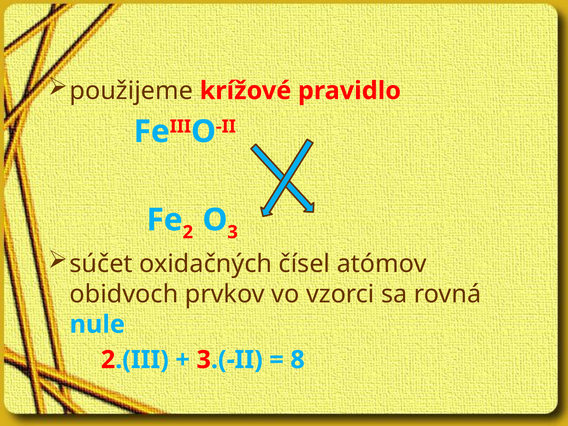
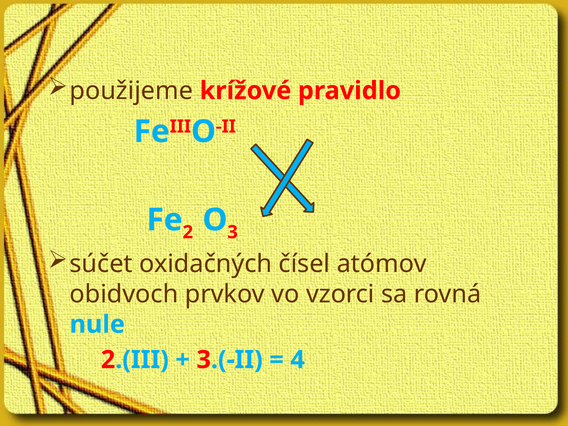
8: 8 -> 4 (298, 360)
